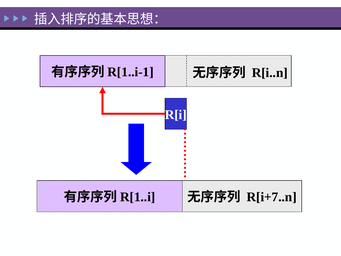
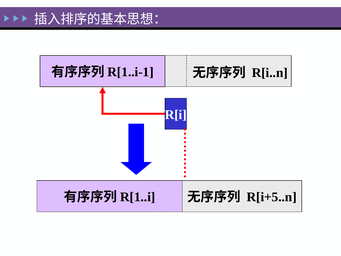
R[i+7..n: R[i+7..n -> R[i+5..n (272, 197)
